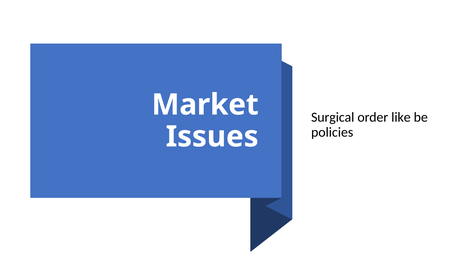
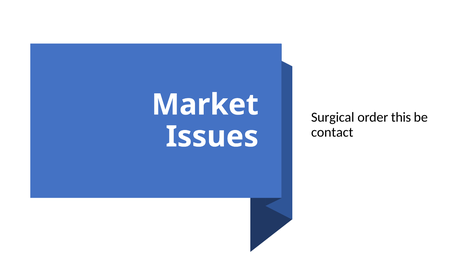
like: like -> this (401, 117)
policies: policies -> contact (332, 132)
